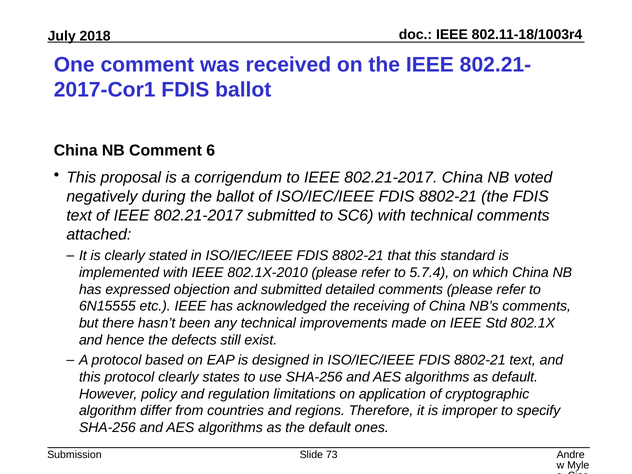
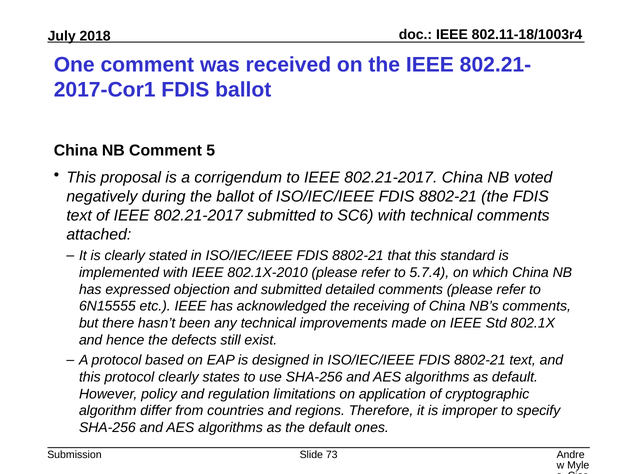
6: 6 -> 5 (211, 151)
